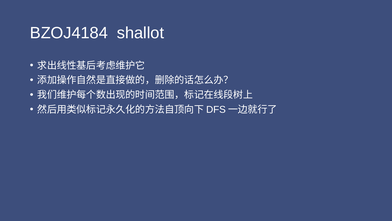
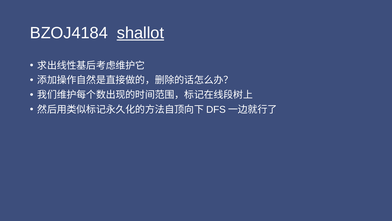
shallot underline: none -> present (140, 33)
